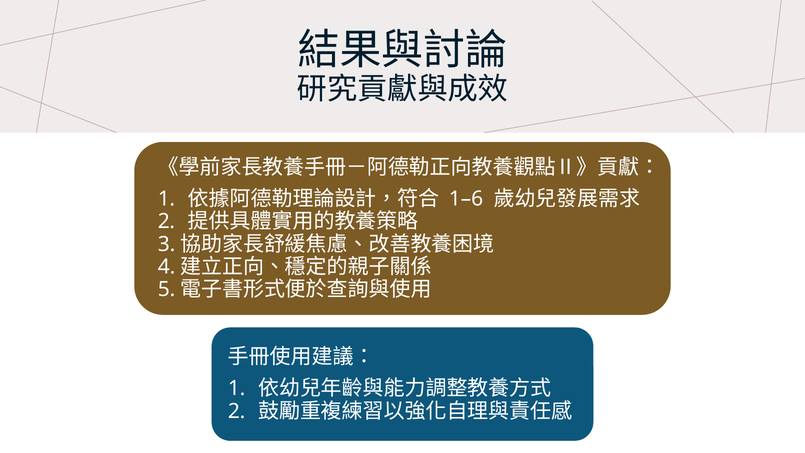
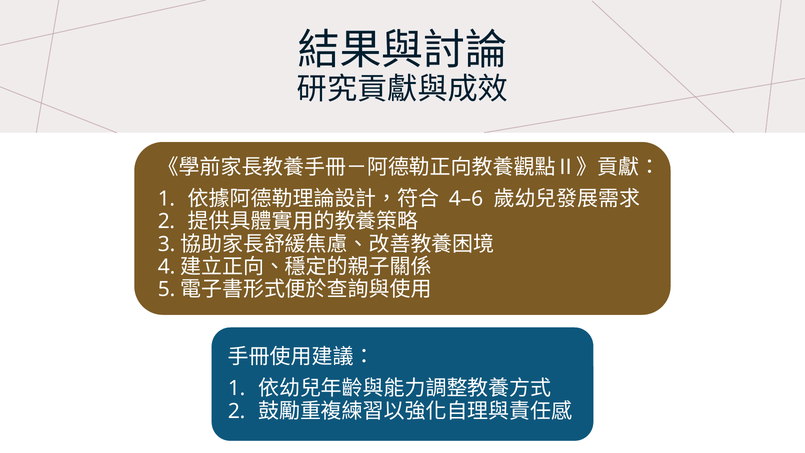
1–6: 1–6 -> 4–6 (466, 199)
